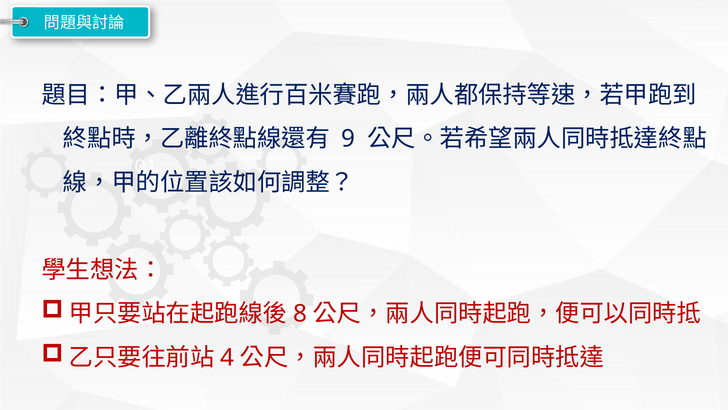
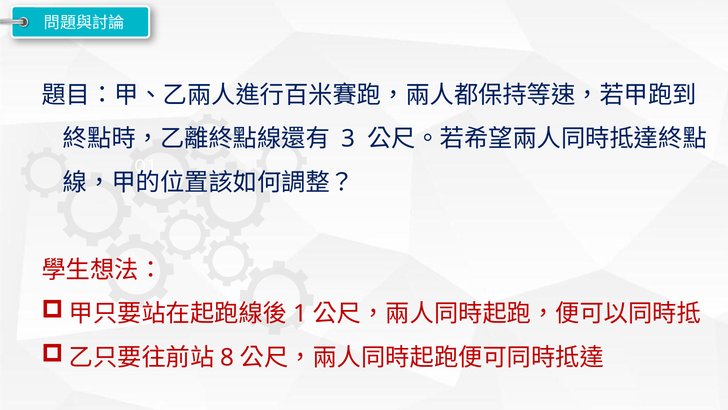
9: 9 -> 3 (348, 139)
8: 8 -> 1 (300, 313)
4: 4 -> 8 (227, 357)
